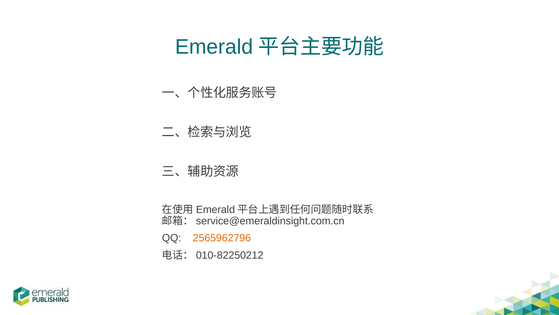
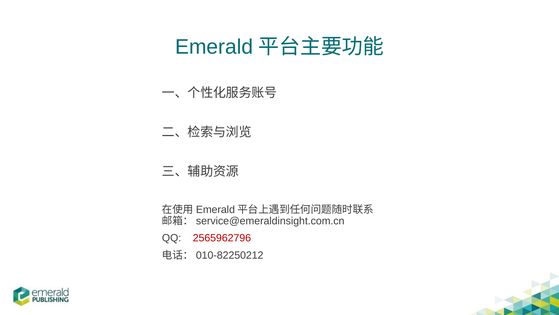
2565962796 colour: orange -> red (222, 238)
